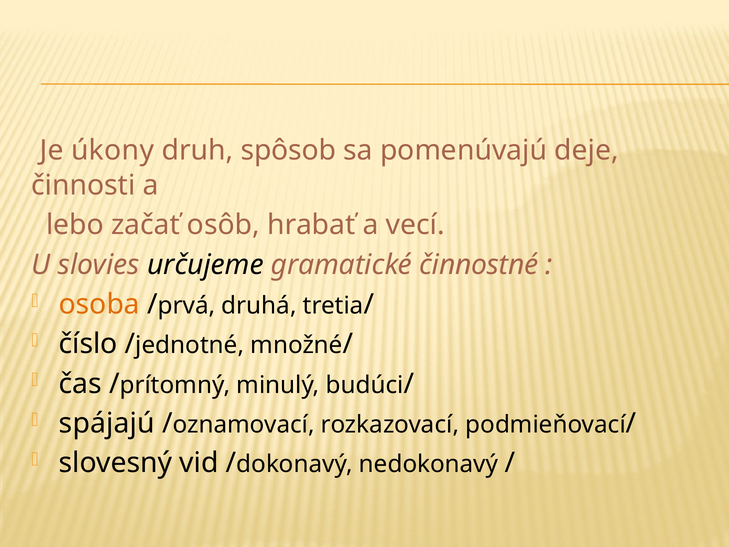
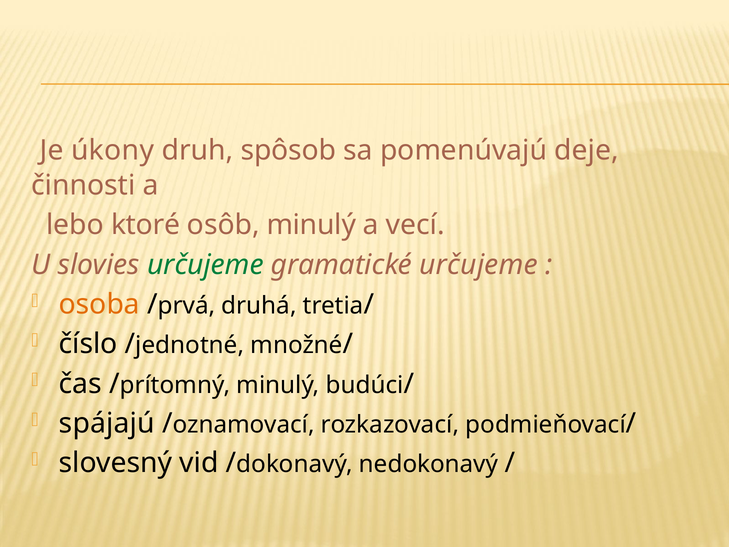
začať: začať -> ktoré (146, 225)
osôb hrabať: hrabať -> minulý (311, 225)
určujeme colour: black -> green (205, 265)
gramatické činnostné: činnostné -> určujeme (479, 265)
